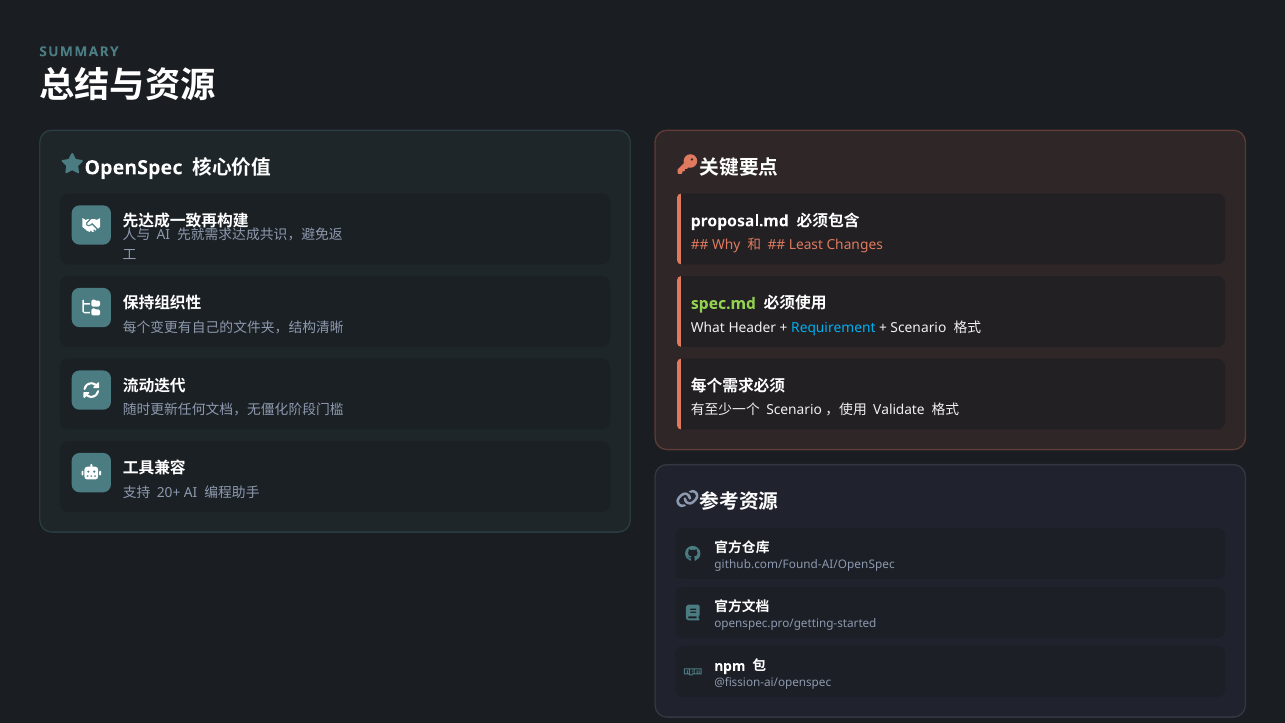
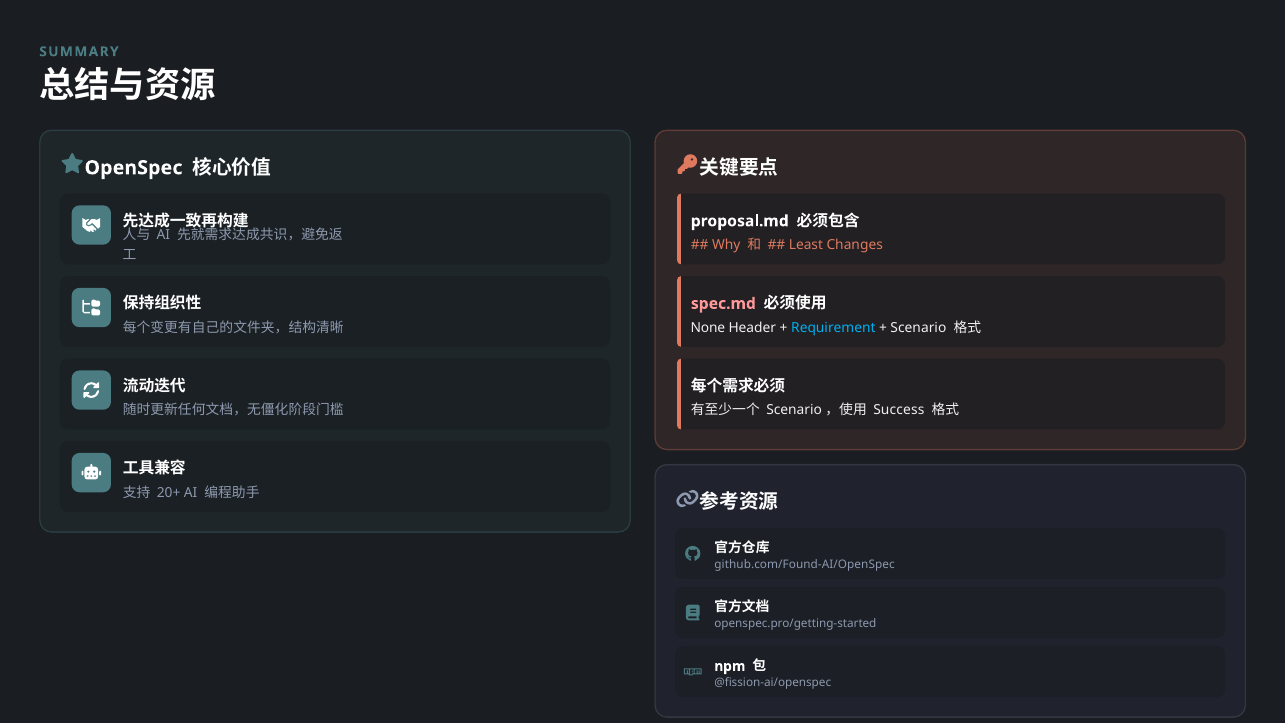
spec.md colour: light green -> pink (723, 304)
What: What -> None (708, 328)
Validate: Validate -> Success (899, 410)
